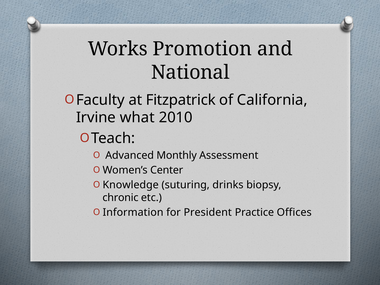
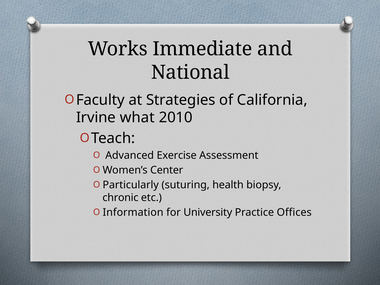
Promotion: Promotion -> Immediate (202, 49)
Fitzpatrick: Fitzpatrick -> Strategies (181, 100)
Monthly: Monthly -> Exercise (177, 155)
Knowledge: Knowledge -> Particularly (131, 185)
drinks: drinks -> health (228, 185)
President: President -> University (208, 212)
